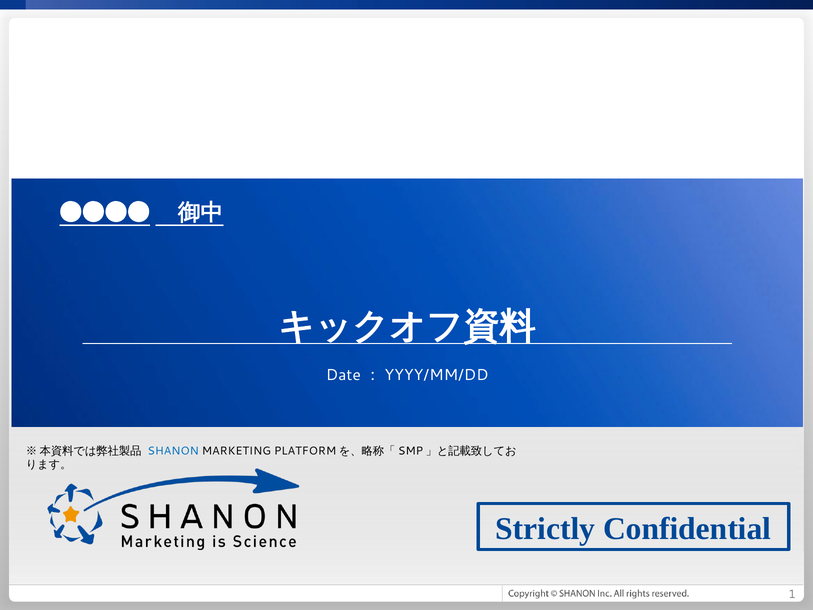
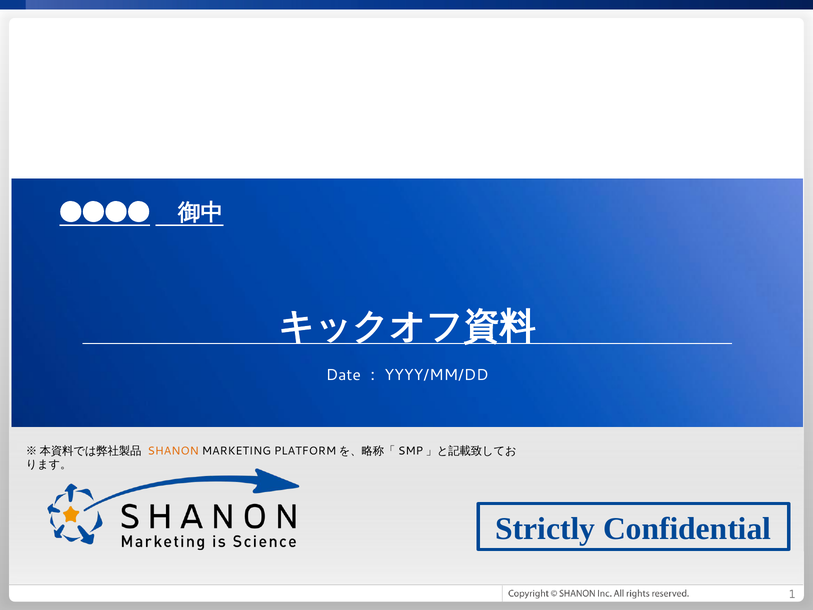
SHANON colour: blue -> orange (173, 451)
